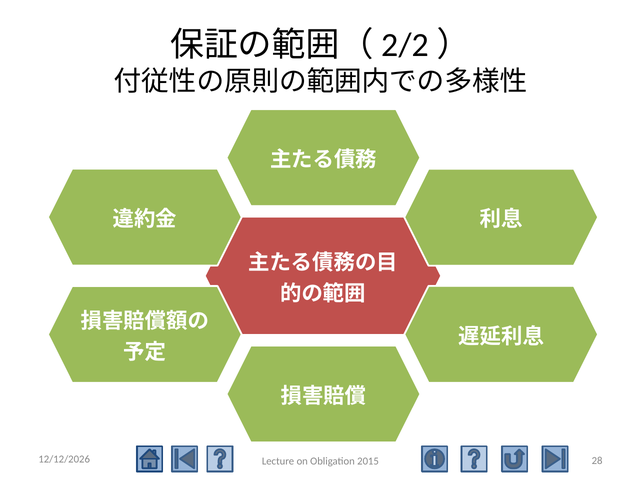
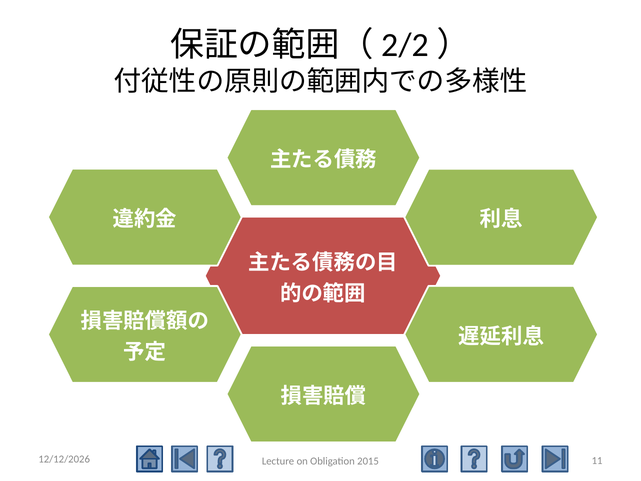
28: 28 -> 11 (597, 460)
